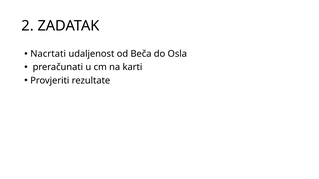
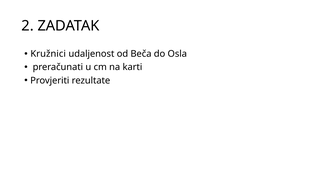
Nacrtati: Nacrtati -> Kružnici (48, 54)
